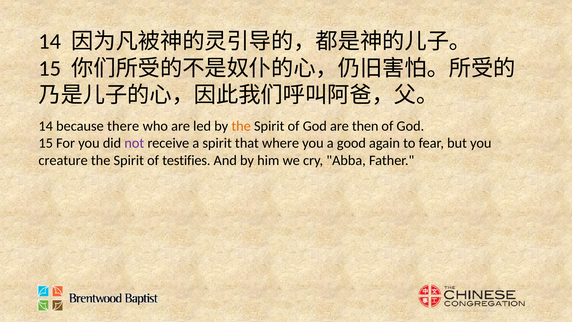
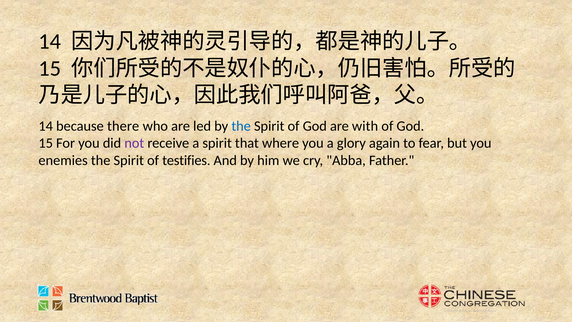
the colour: orange -> blue (241, 126)
then: then -> with (365, 126)
good: good -> glory (351, 143)
creature: creature -> enemies (63, 160)
